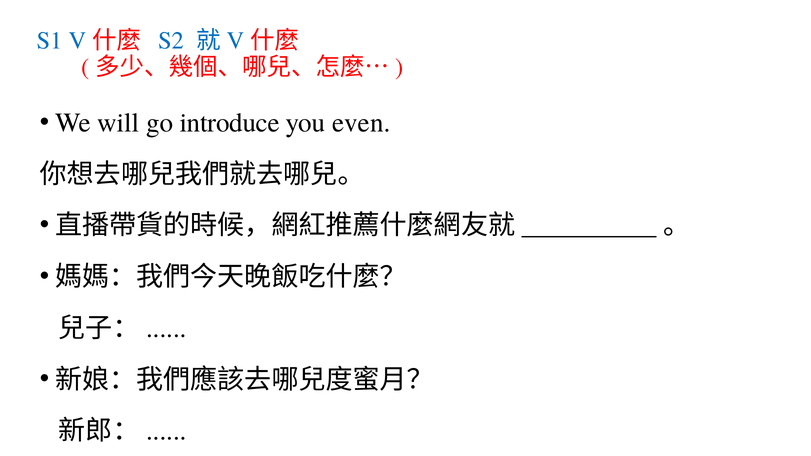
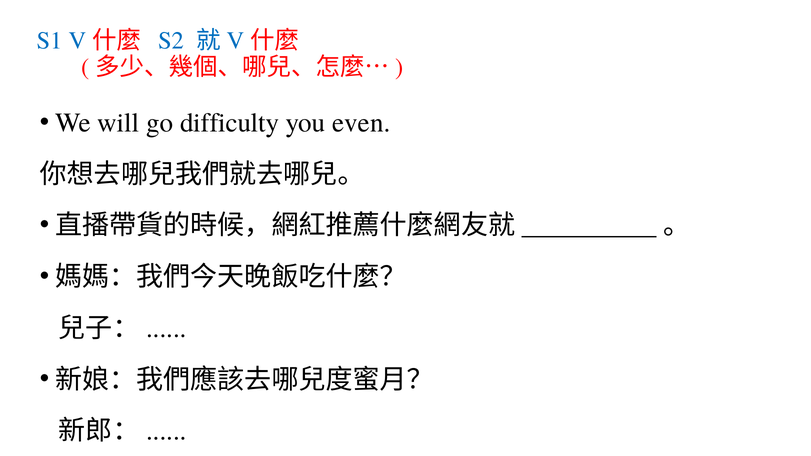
introduce: introduce -> difficulty (230, 123)
